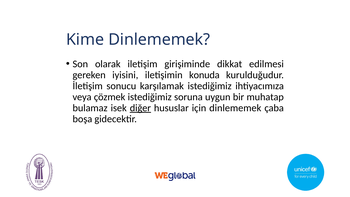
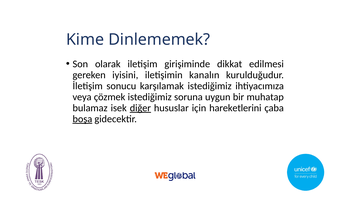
konuda: konuda -> kanalın (204, 75)
için dinlememek: dinlememek -> hareketlerini (235, 108)
boşa underline: none -> present (82, 119)
